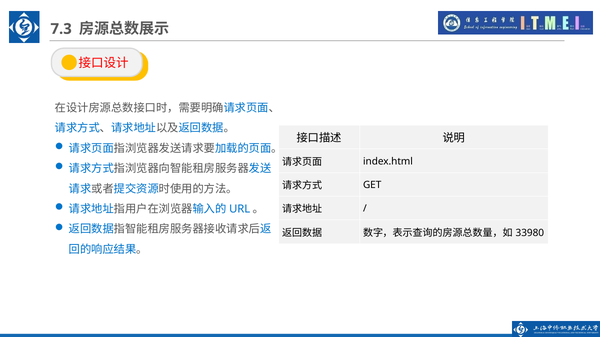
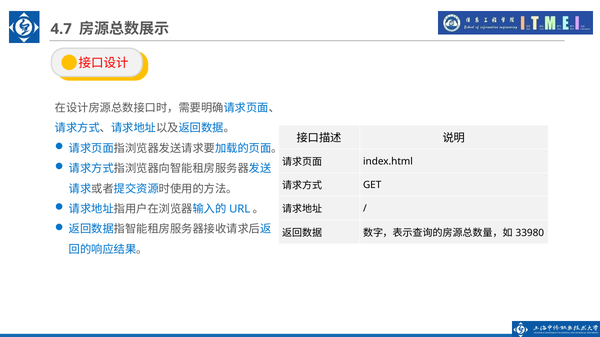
7.3: 7.3 -> 4.7 (61, 29)
